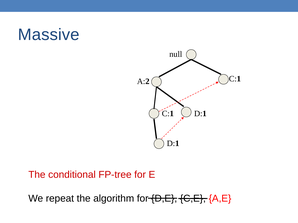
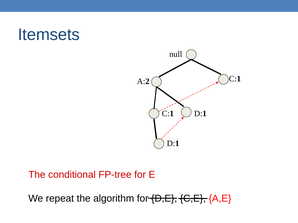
Massive: Massive -> Itemsets (49, 35)
